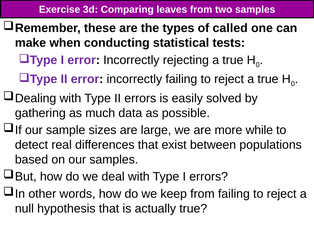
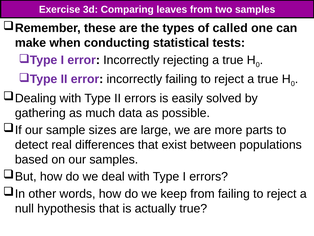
while: while -> parts (259, 130)
